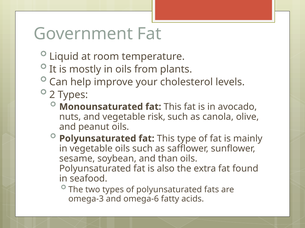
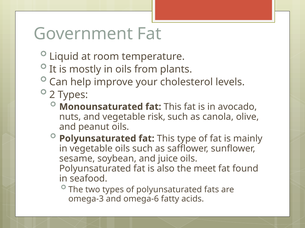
than: than -> juice (168, 159)
extra: extra -> meet (205, 169)
